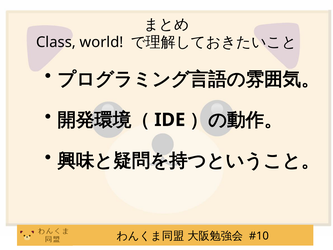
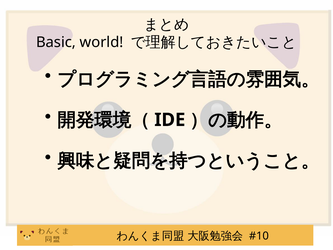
Class: Class -> Basic (56, 42)
